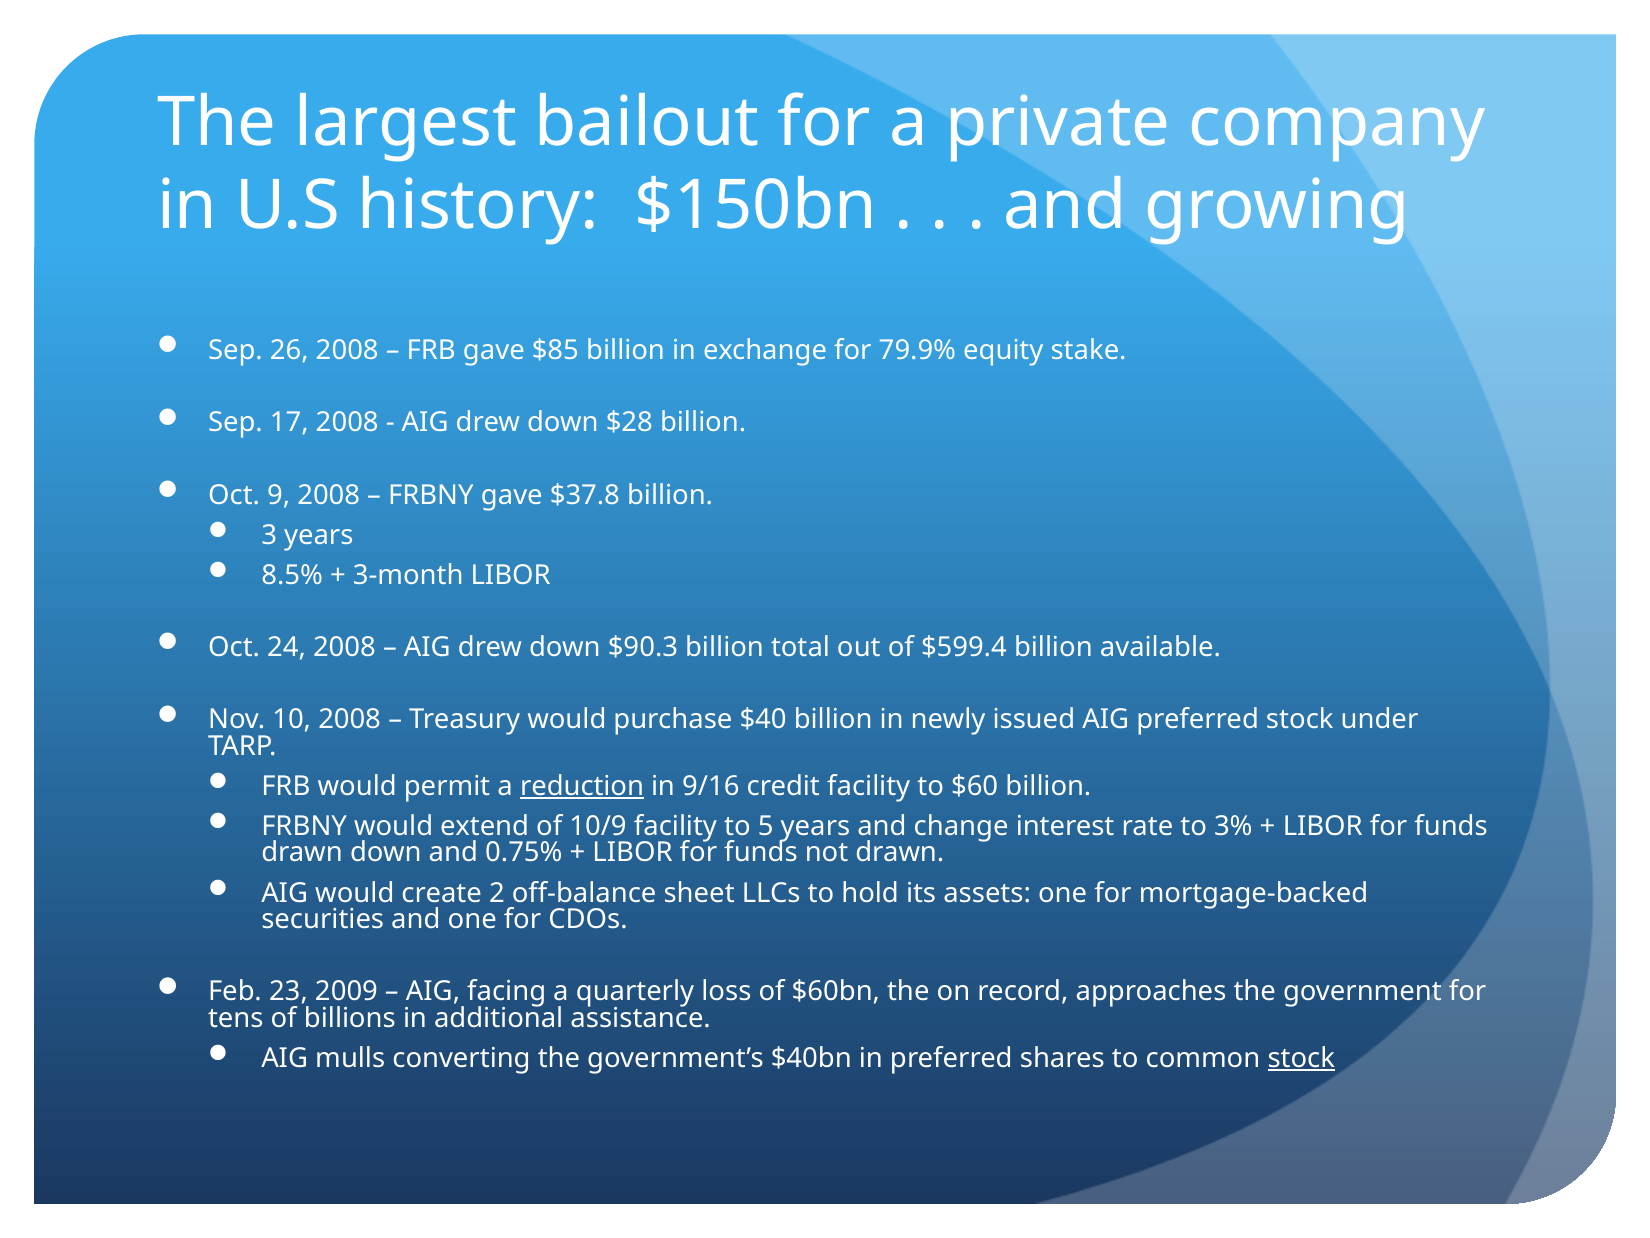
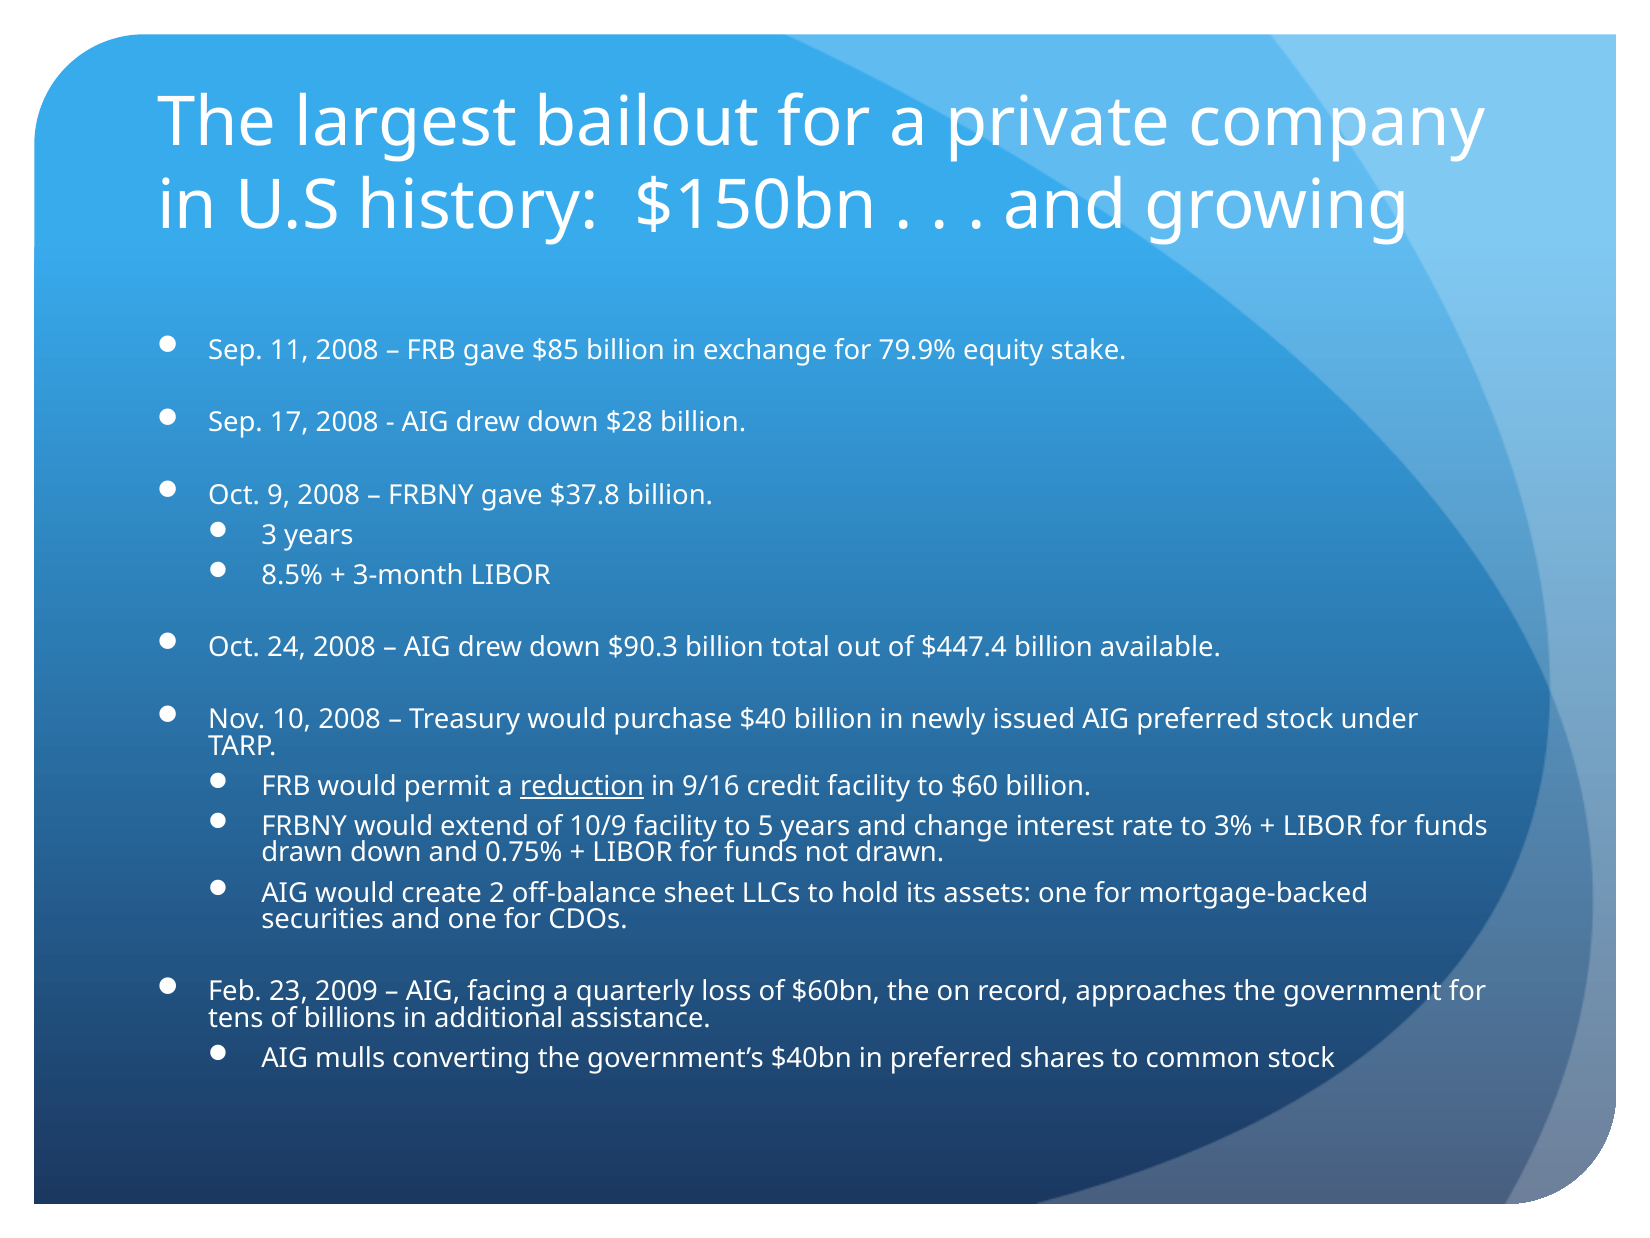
26: 26 -> 11 (289, 350)
$599.4: $599.4 -> $447.4 (964, 647)
stock underline: present -> none (1301, 1058)
